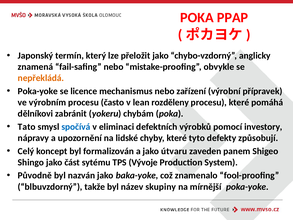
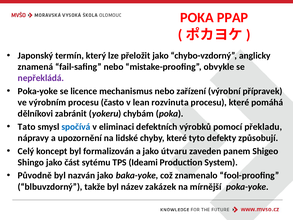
nepřekládá colour: orange -> purple (41, 78)
rozděleny: rozděleny -> rozvinuta (170, 102)
investory: investory -> překladu (263, 127)
Vývoje: Vývoje -> Ideami (143, 162)
skupiny: skupiny -> zakázek (161, 186)
